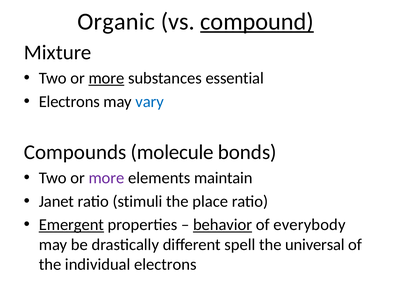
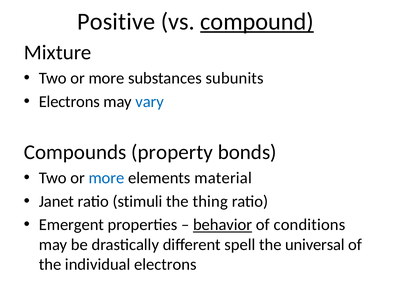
Organic: Organic -> Positive (116, 22)
more underline: present -> none (106, 78)
essential: essential -> subunits (235, 78)
molecule: molecule -> property (172, 153)
more colour: purple -> blue (106, 178)
maintain: maintain -> material (223, 178)
place: place -> thing (210, 202)
Emergent underline: present -> none (71, 225)
everybody: everybody -> conditions (309, 225)
